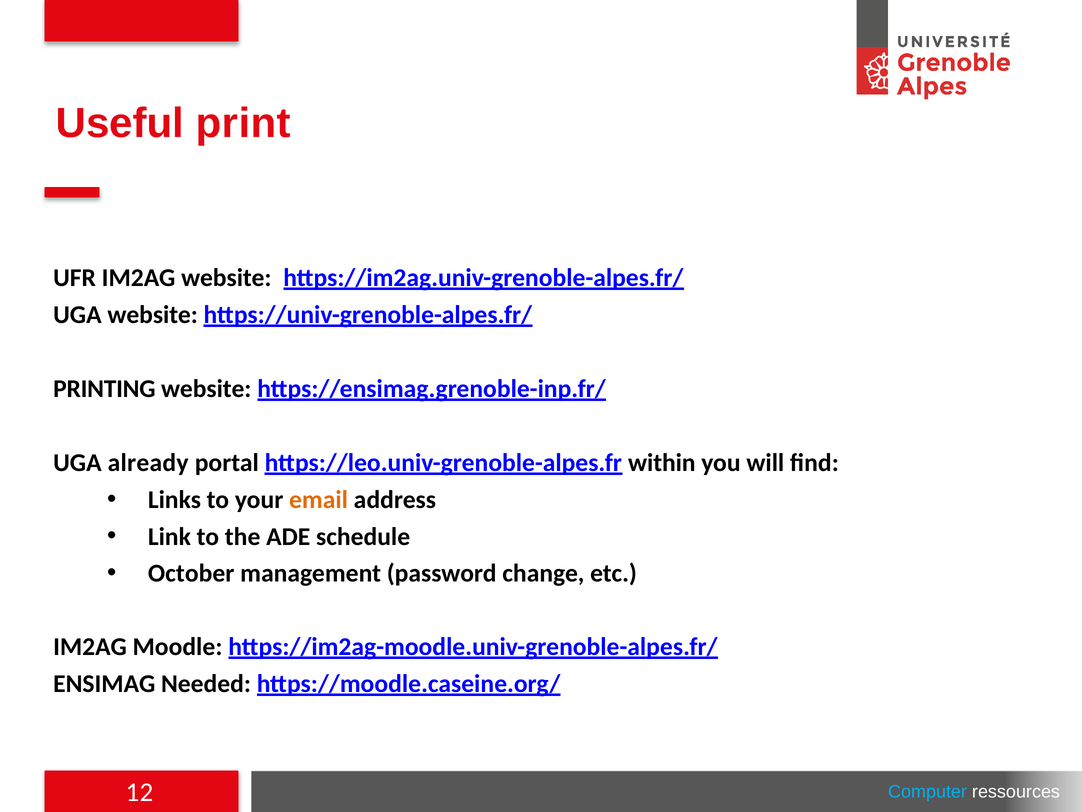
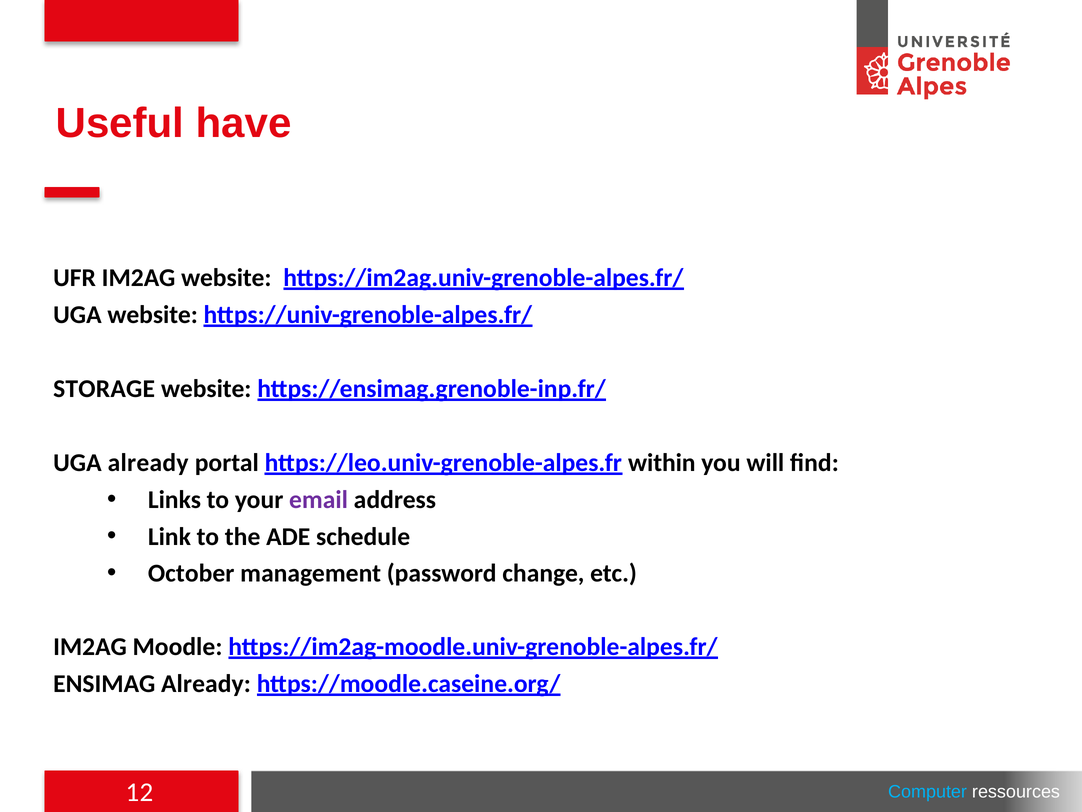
print: print -> have (244, 123)
PRINTING: PRINTING -> STORAGE (104, 389)
email colour: orange -> purple (318, 500)
ENSIMAG Needed: Needed -> Already (206, 684)
